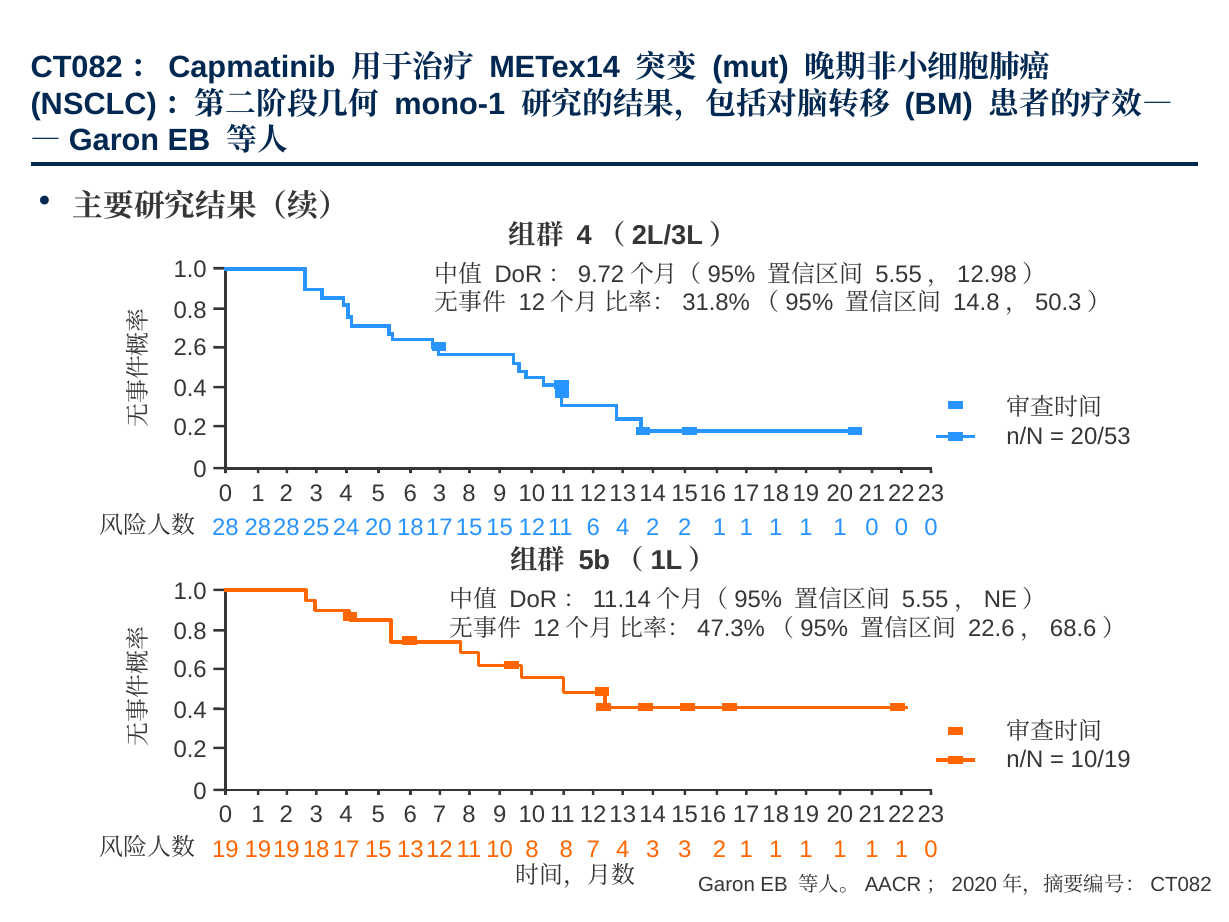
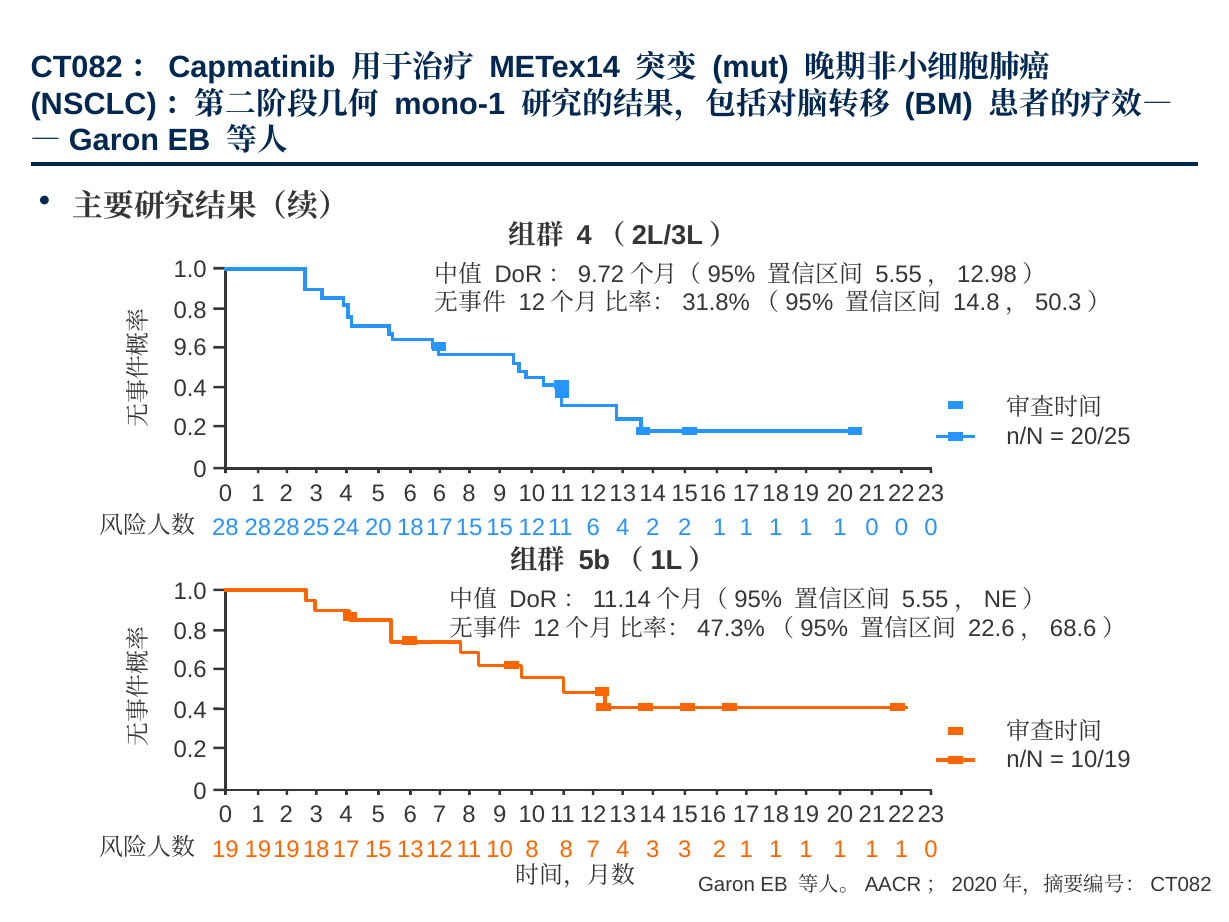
2.6: 2.6 -> 9.6 (190, 347)
20/53: 20/53 -> 20/25 (1101, 436)
6 3: 3 -> 6 (440, 493)
